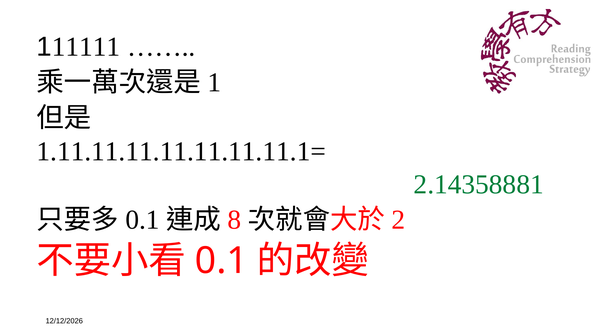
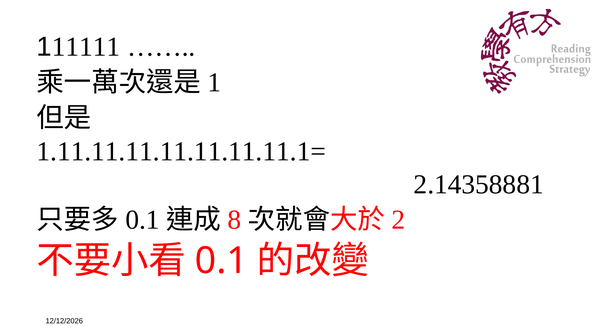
2.14358881 colour: green -> black (479, 185)
